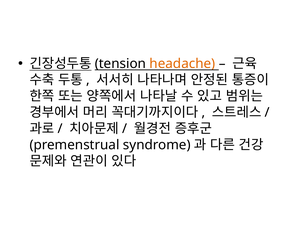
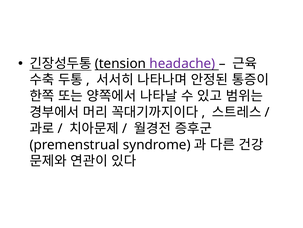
headache colour: orange -> purple (182, 64)
